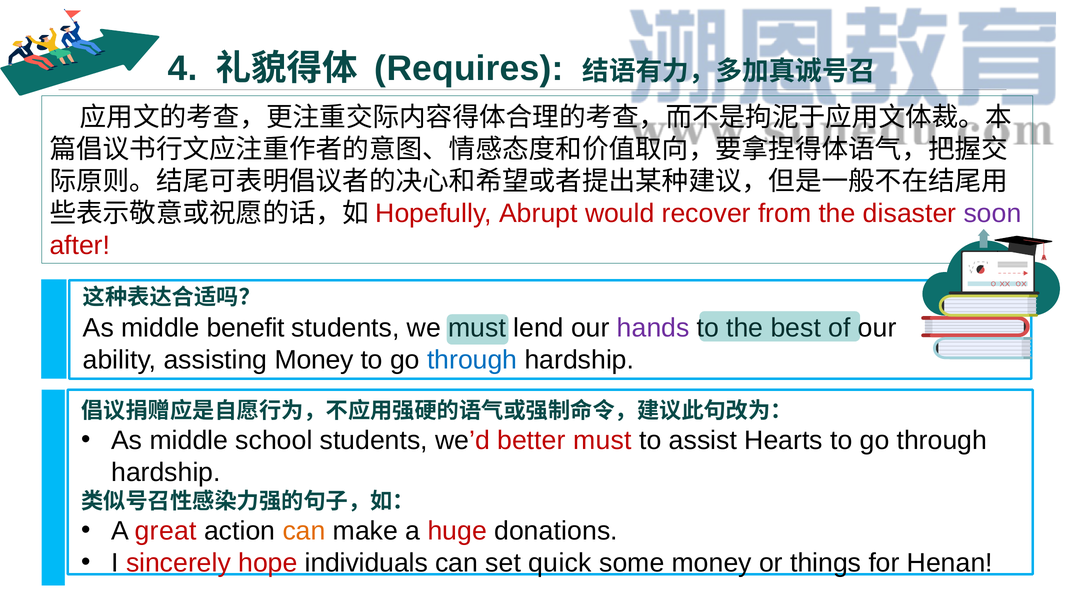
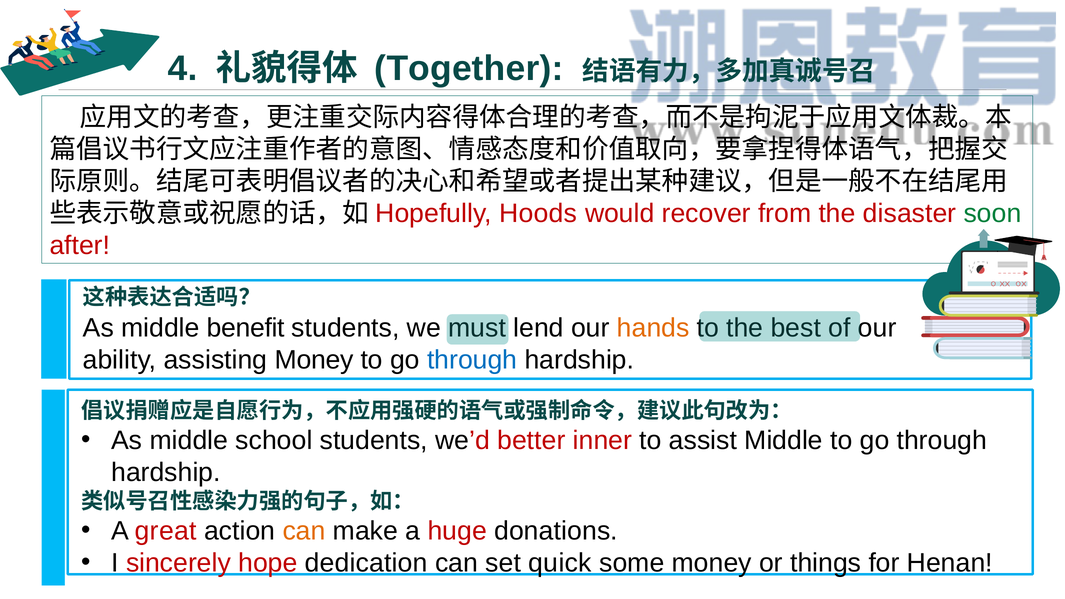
Requires: Requires -> Together (469, 68)
Abrupt: Abrupt -> Hoods (538, 213)
soon colour: purple -> green (992, 213)
hands colour: purple -> orange (653, 328)
better must: must -> inner (602, 441)
assist Hearts: Hearts -> Middle (784, 441)
individuals: individuals -> dedication (366, 563)
